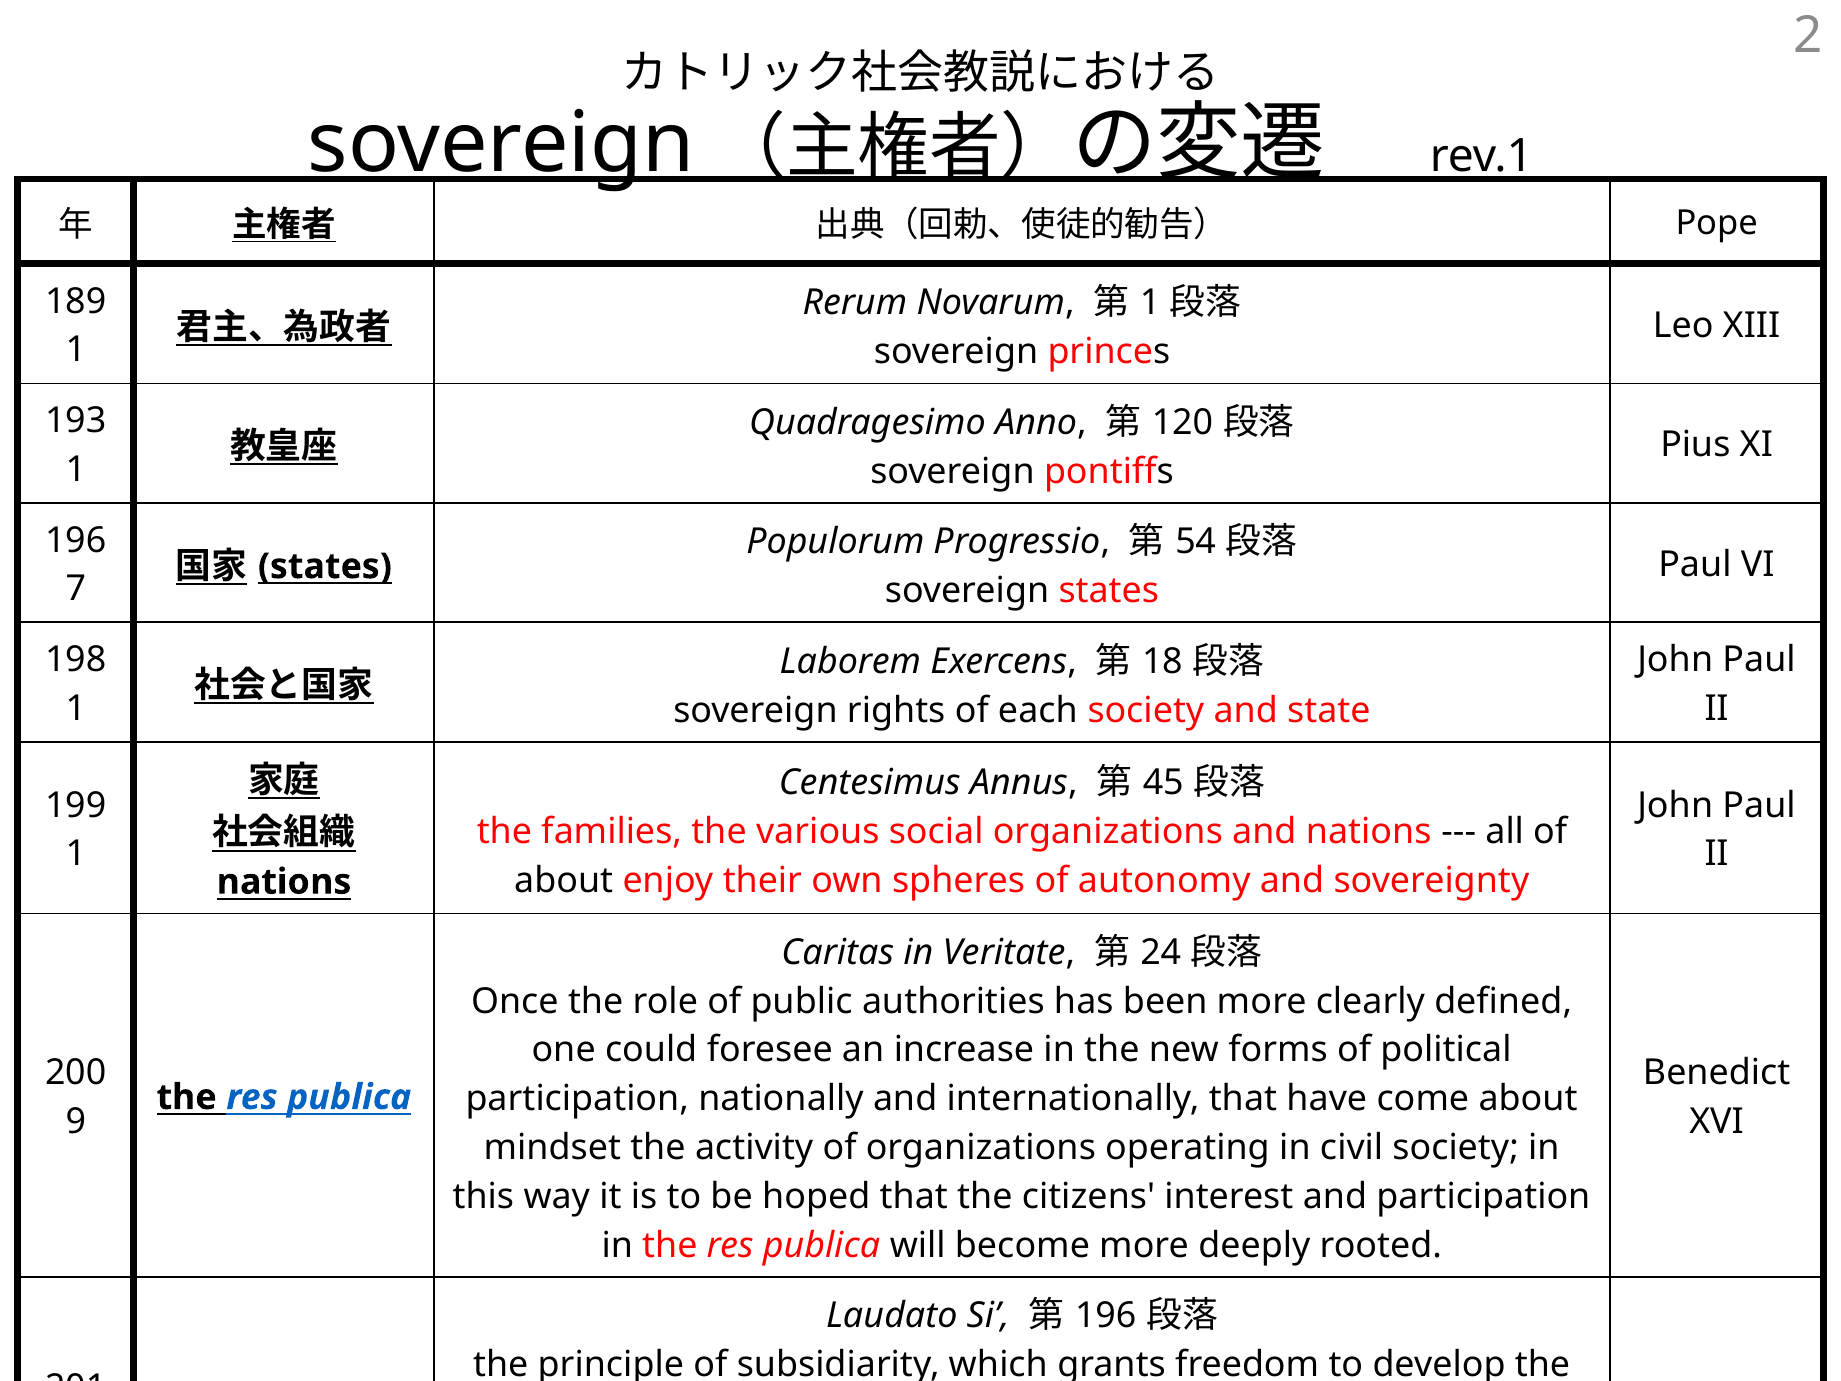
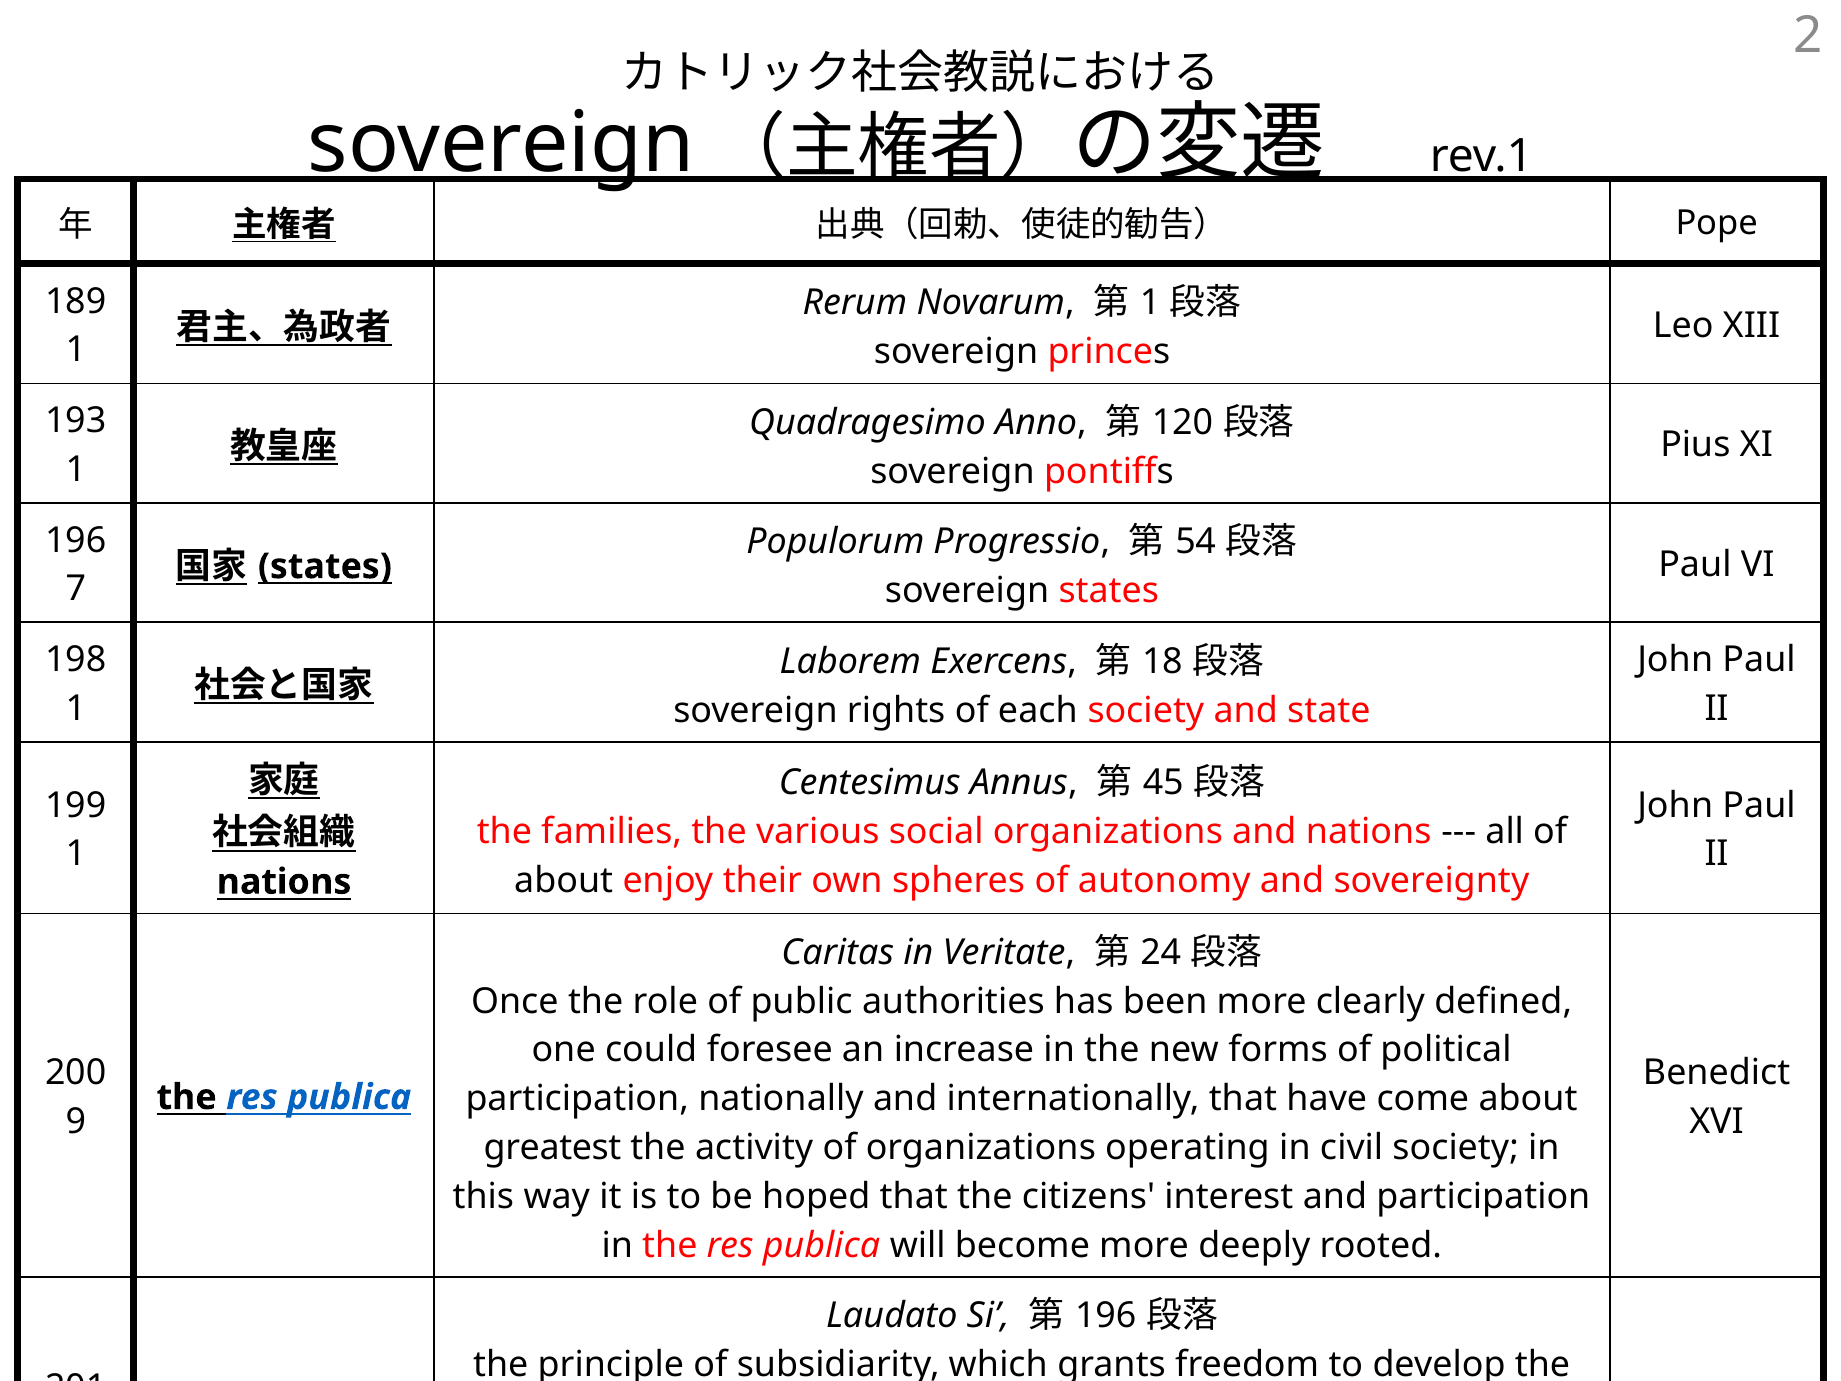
mindset: mindset -> greatest (553, 1148)
